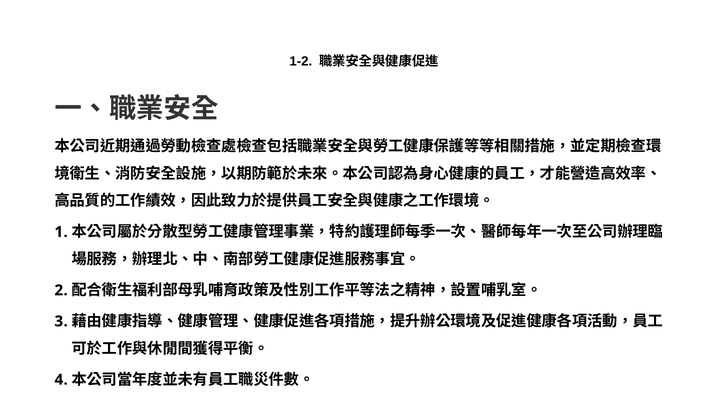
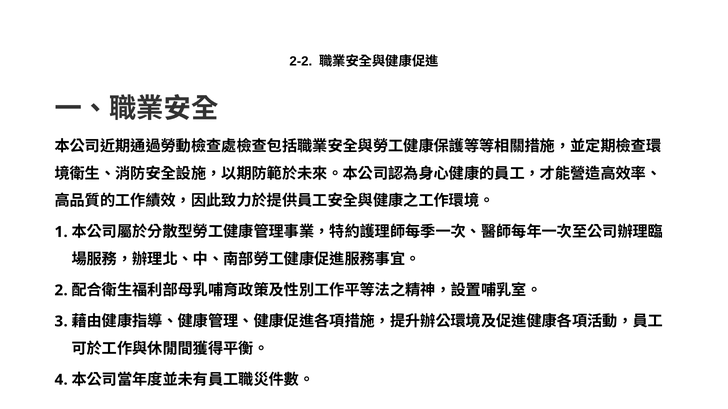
1-2: 1-2 -> 2-2 (301, 62)
